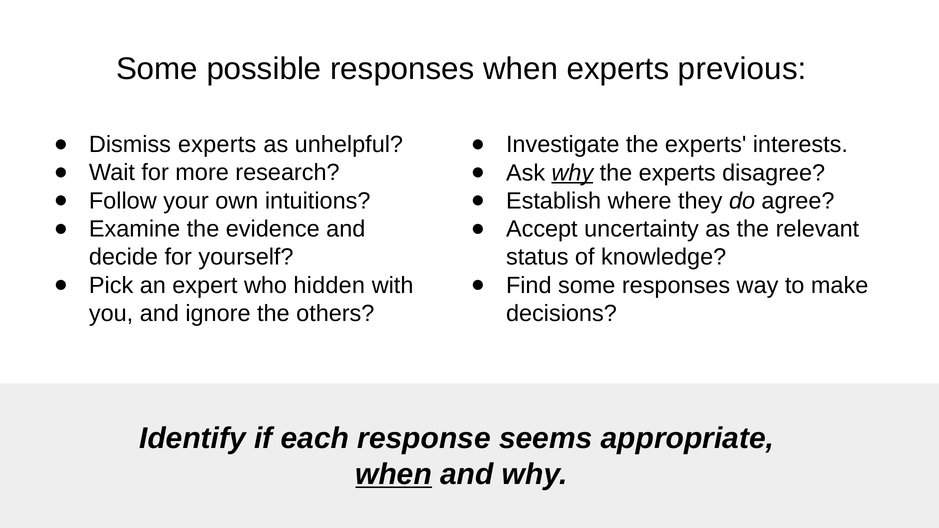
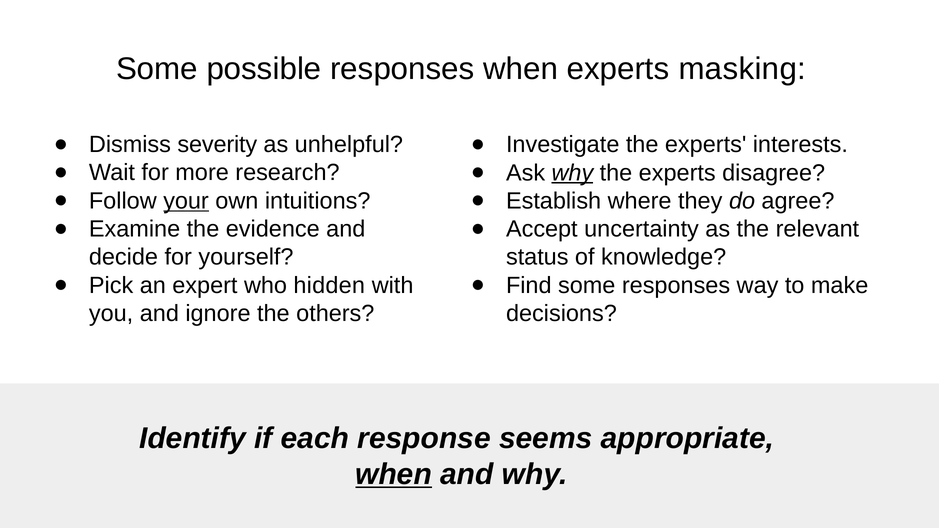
previous: previous -> masking (742, 69)
Dismiss experts: experts -> severity (217, 145)
your underline: none -> present (186, 201)
